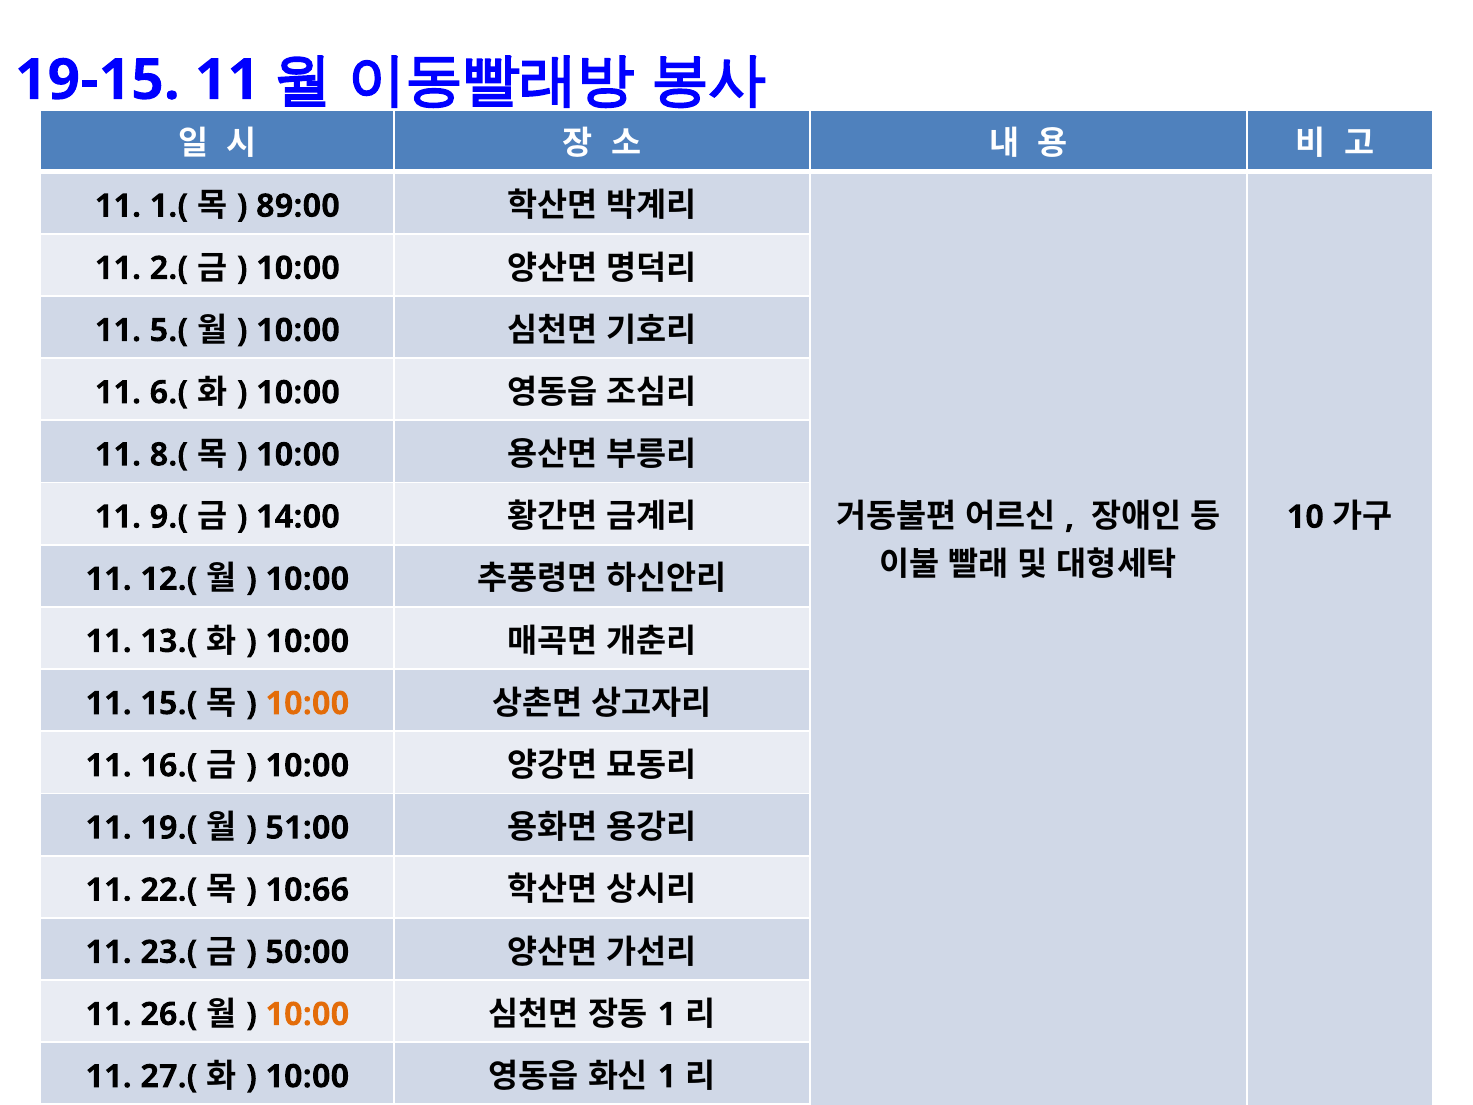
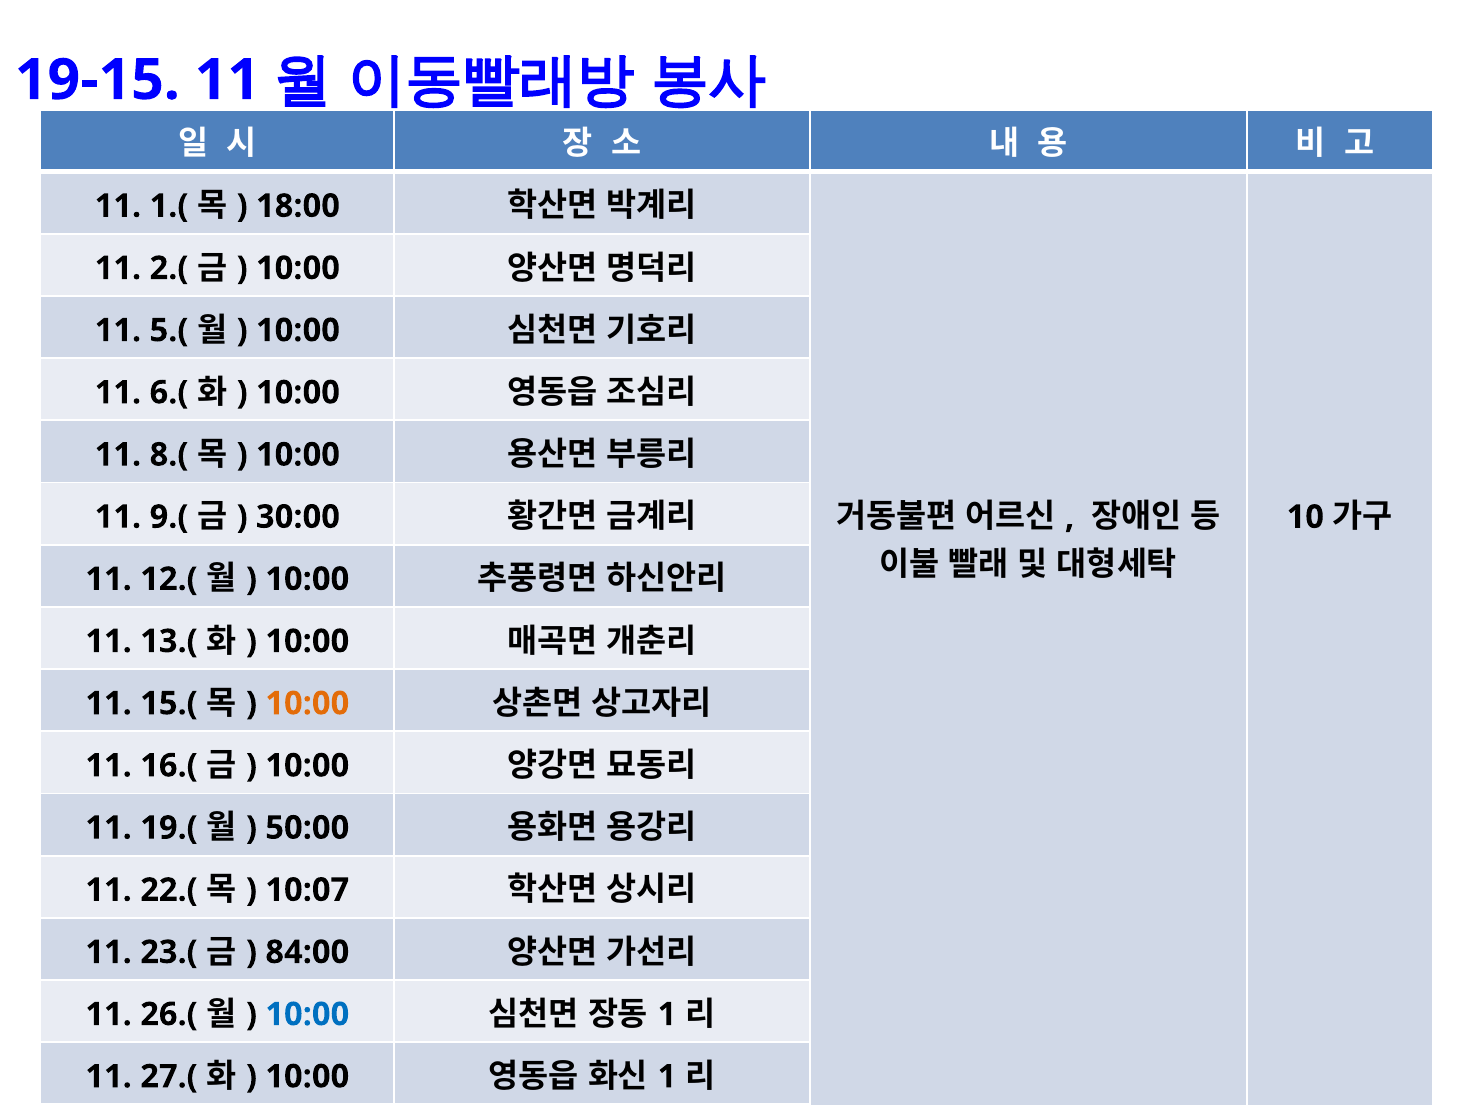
89:00: 89:00 -> 18:00 (298, 206)
14:00: 14:00 -> 30:00 (298, 517)
51:00: 51:00 -> 50:00 (307, 828)
10:66: 10:66 -> 10:07 (307, 890)
50:00: 50:00 -> 84:00 (307, 952)
10:00 colour: orange -> blue (307, 1014)
